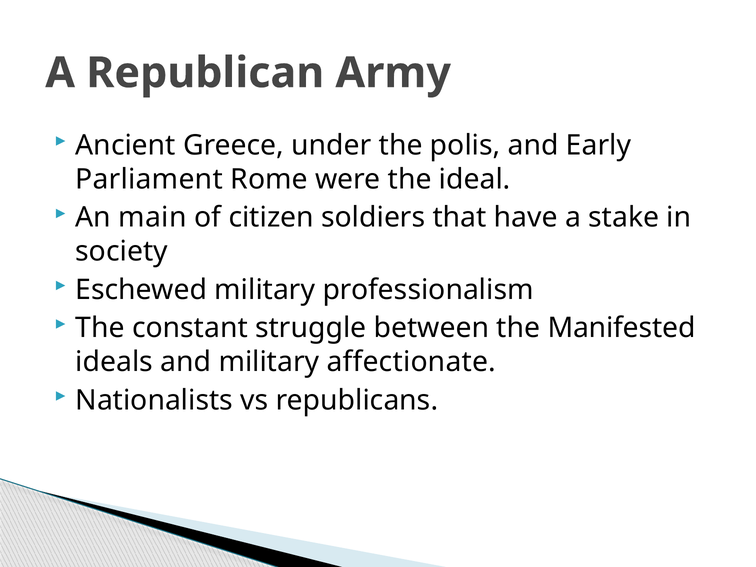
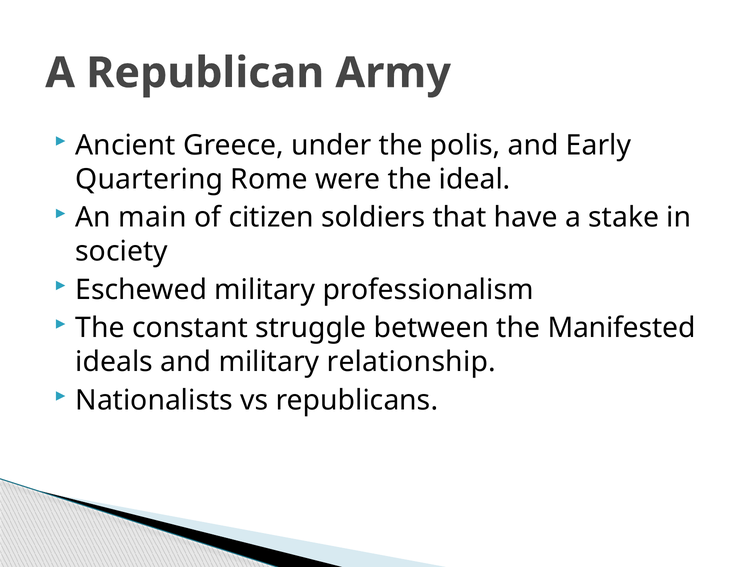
Parliament: Parliament -> Quartering (149, 179)
affectionate: affectionate -> relationship (411, 362)
